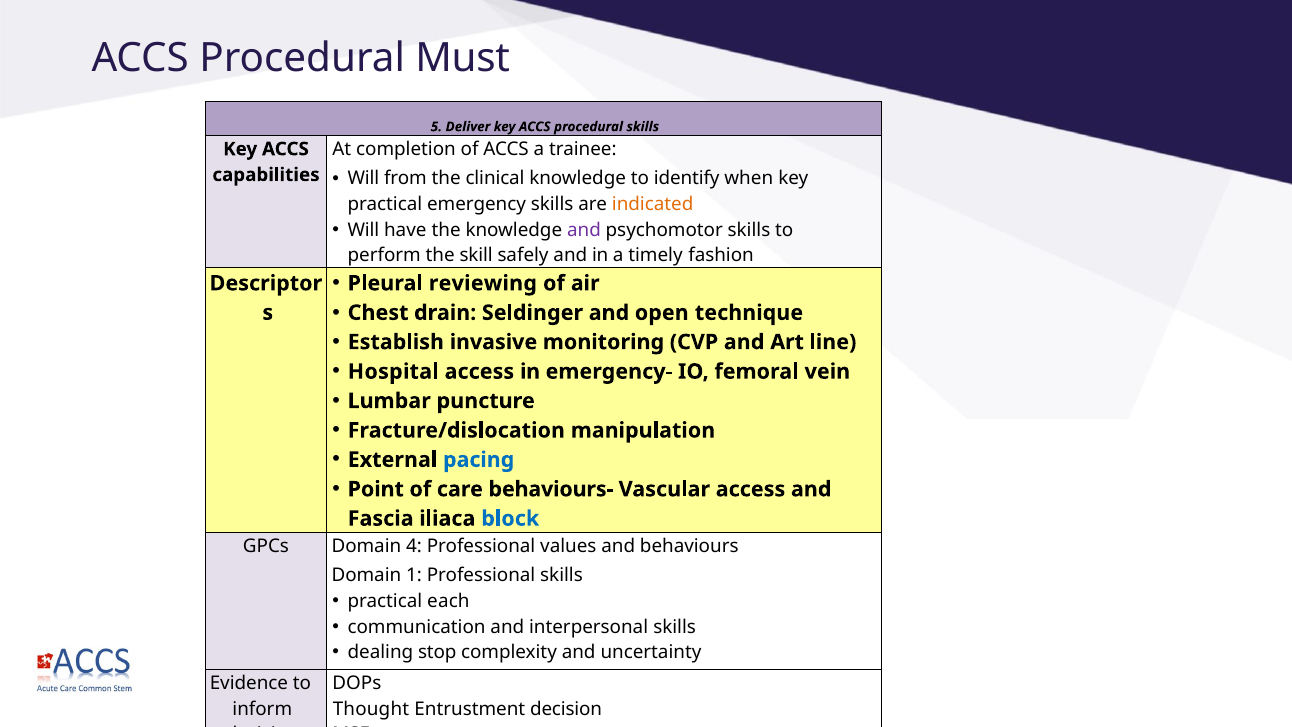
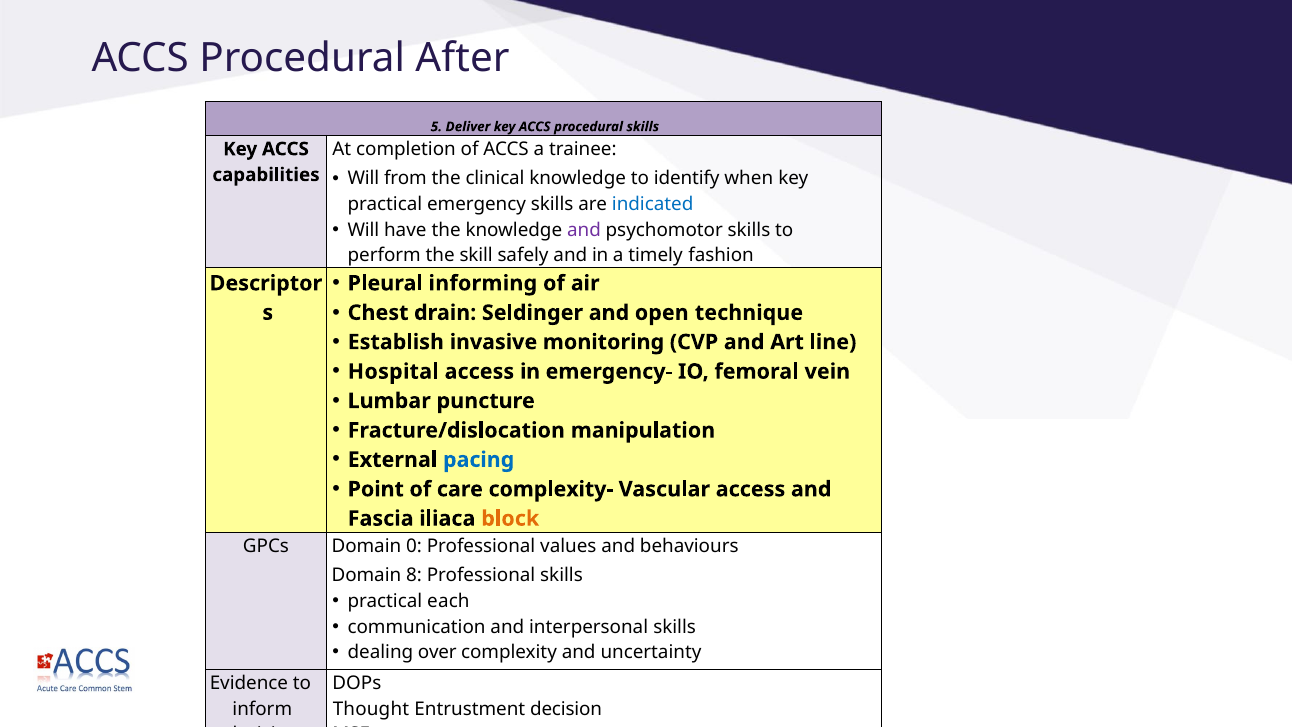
Must: Must -> After (463, 58)
indicated colour: orange -> blue (653, 204)
reviewing: reviewing -> informing (483, 283)
behaviours-: behaviours- -> complexity- (551, 489)
block colour: blue -> orange (510, 518)
4: 4 -> 0 (414, 546)
1: 1 -> 8 (414, 575)
stop: stop -> over (437, 652)
